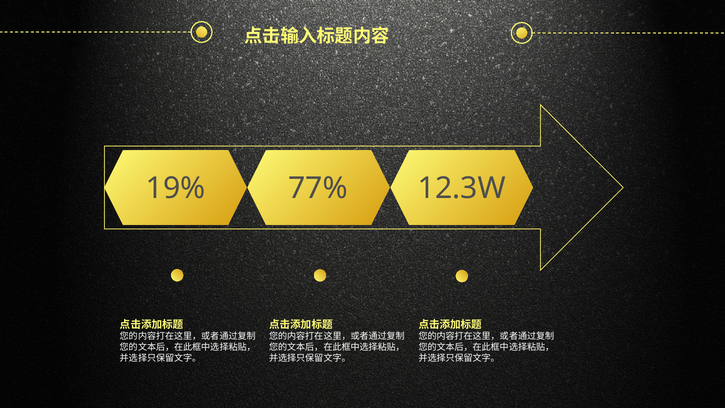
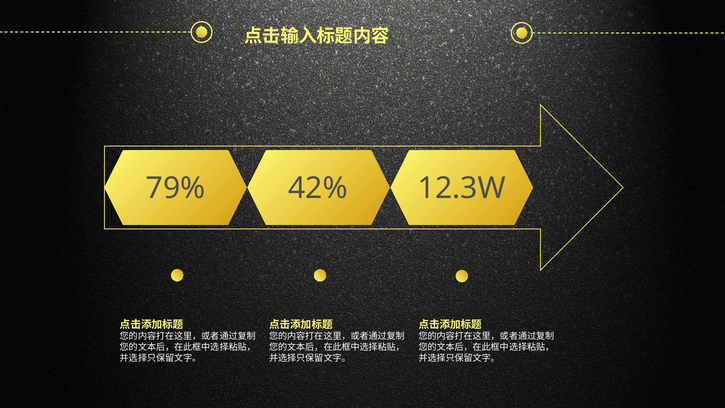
19%: 19% -> 79% (176, 188)
77%: 77% -> 42% (318, 188)
